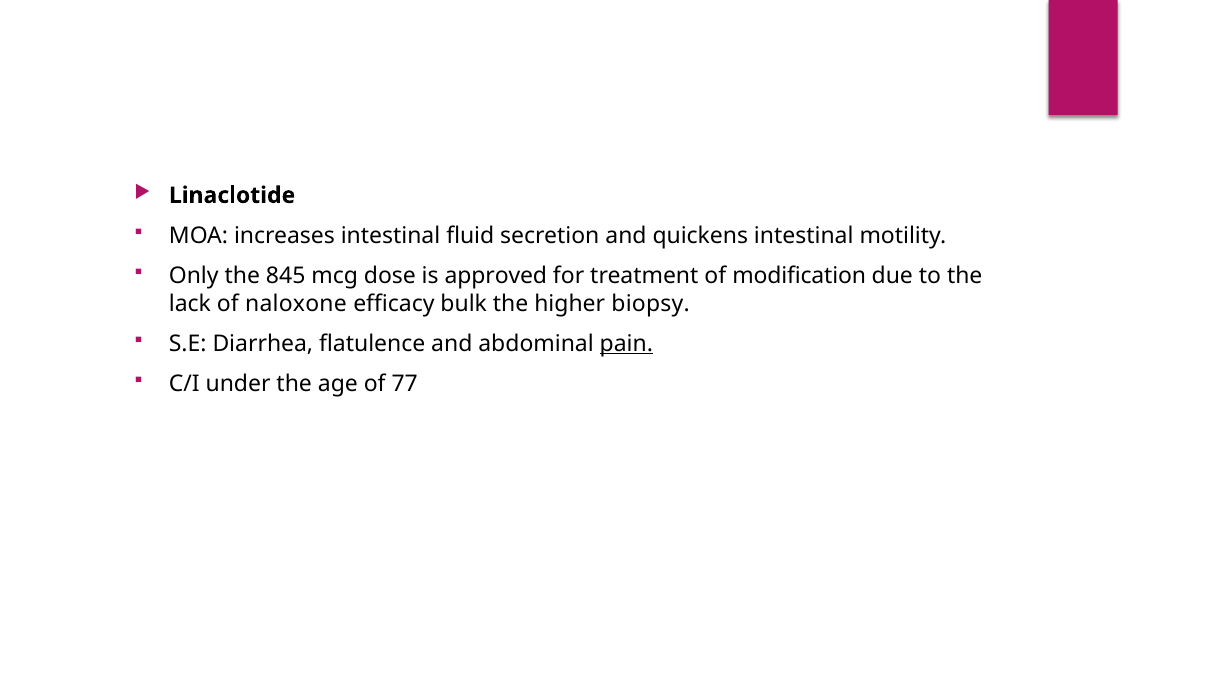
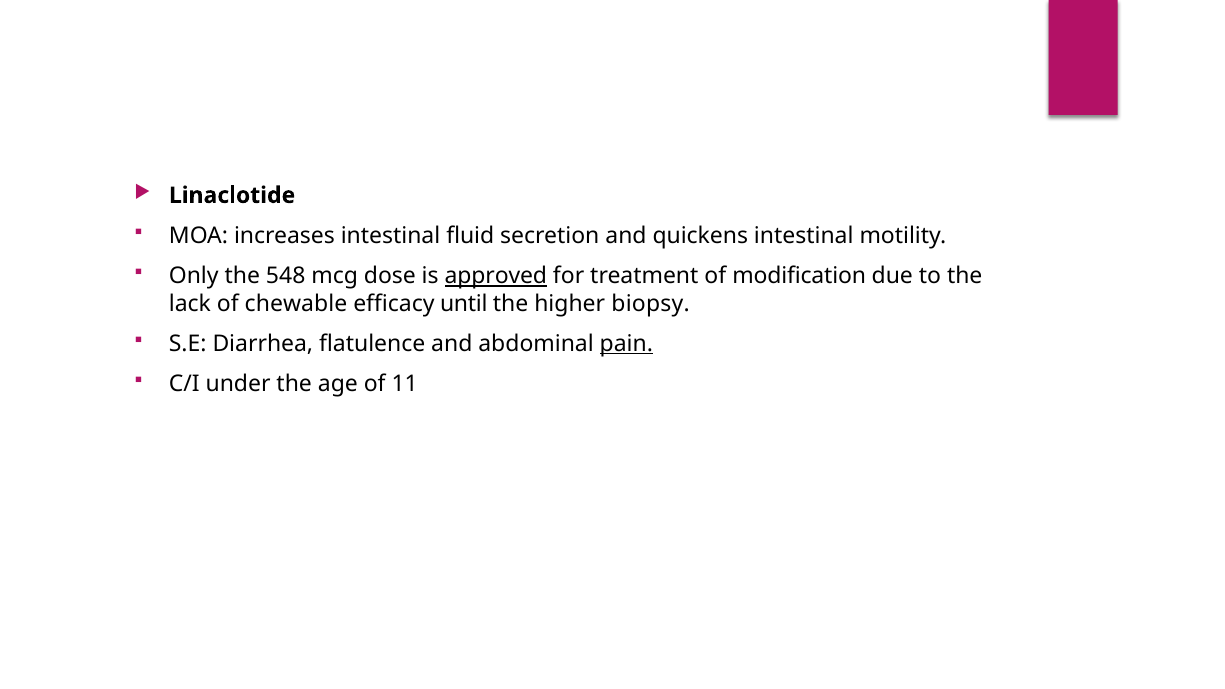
845: 845 -> 548 (286, 276)
approved underline: none -> present (496, 276)
naloxone: naloxone -> chewable (296, 304)
bulk: bulk -> until (464, 304)
77: 77 -> 11 (405, 384)
